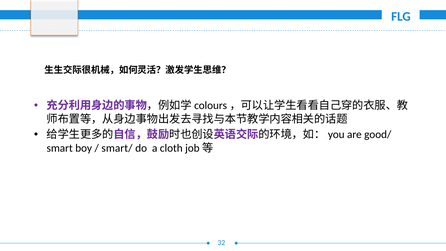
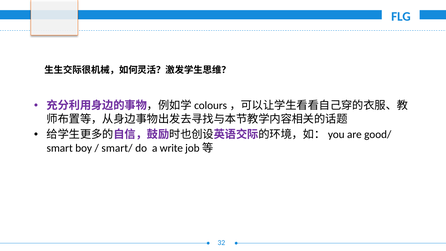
cloth: cloth -> write (171, 148)
